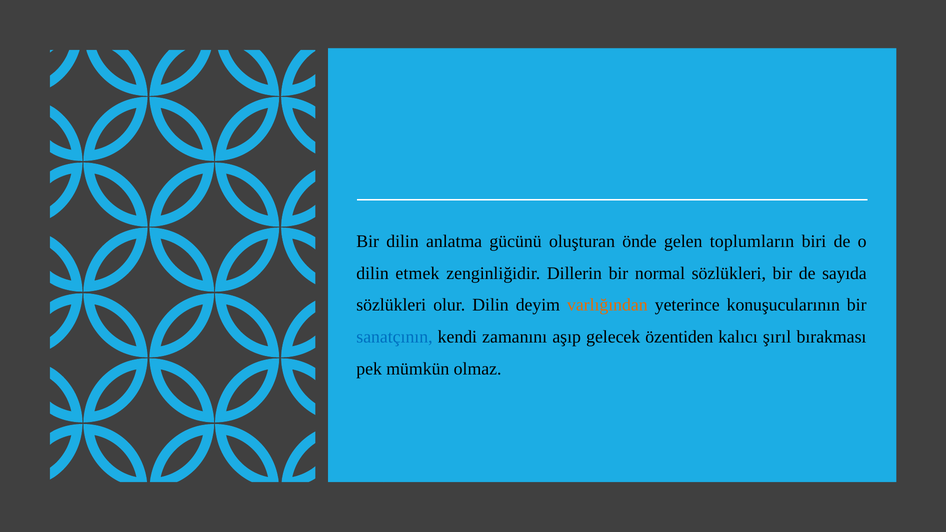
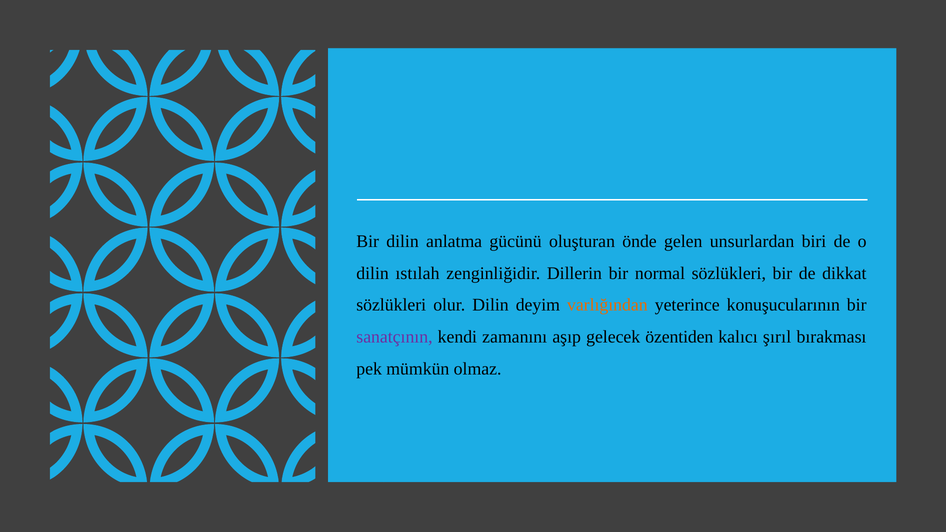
toplumların: toplumların -> unsurlardan (752, 241)
etmek: etmek -> ıstılah (417, 273)
sayıda: sayıda -> dikkat (844, 273)
sanatçının colour: blue -> purple (394, 337)
